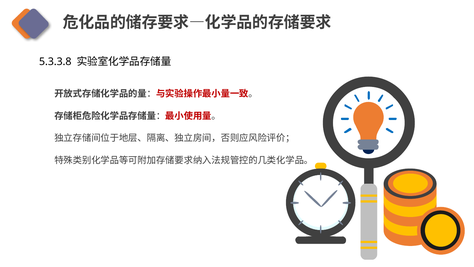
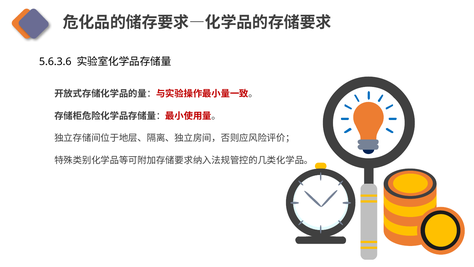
5.3.3.8: 5.3.3.8 -> 5.6.3.6 (55, 62)
